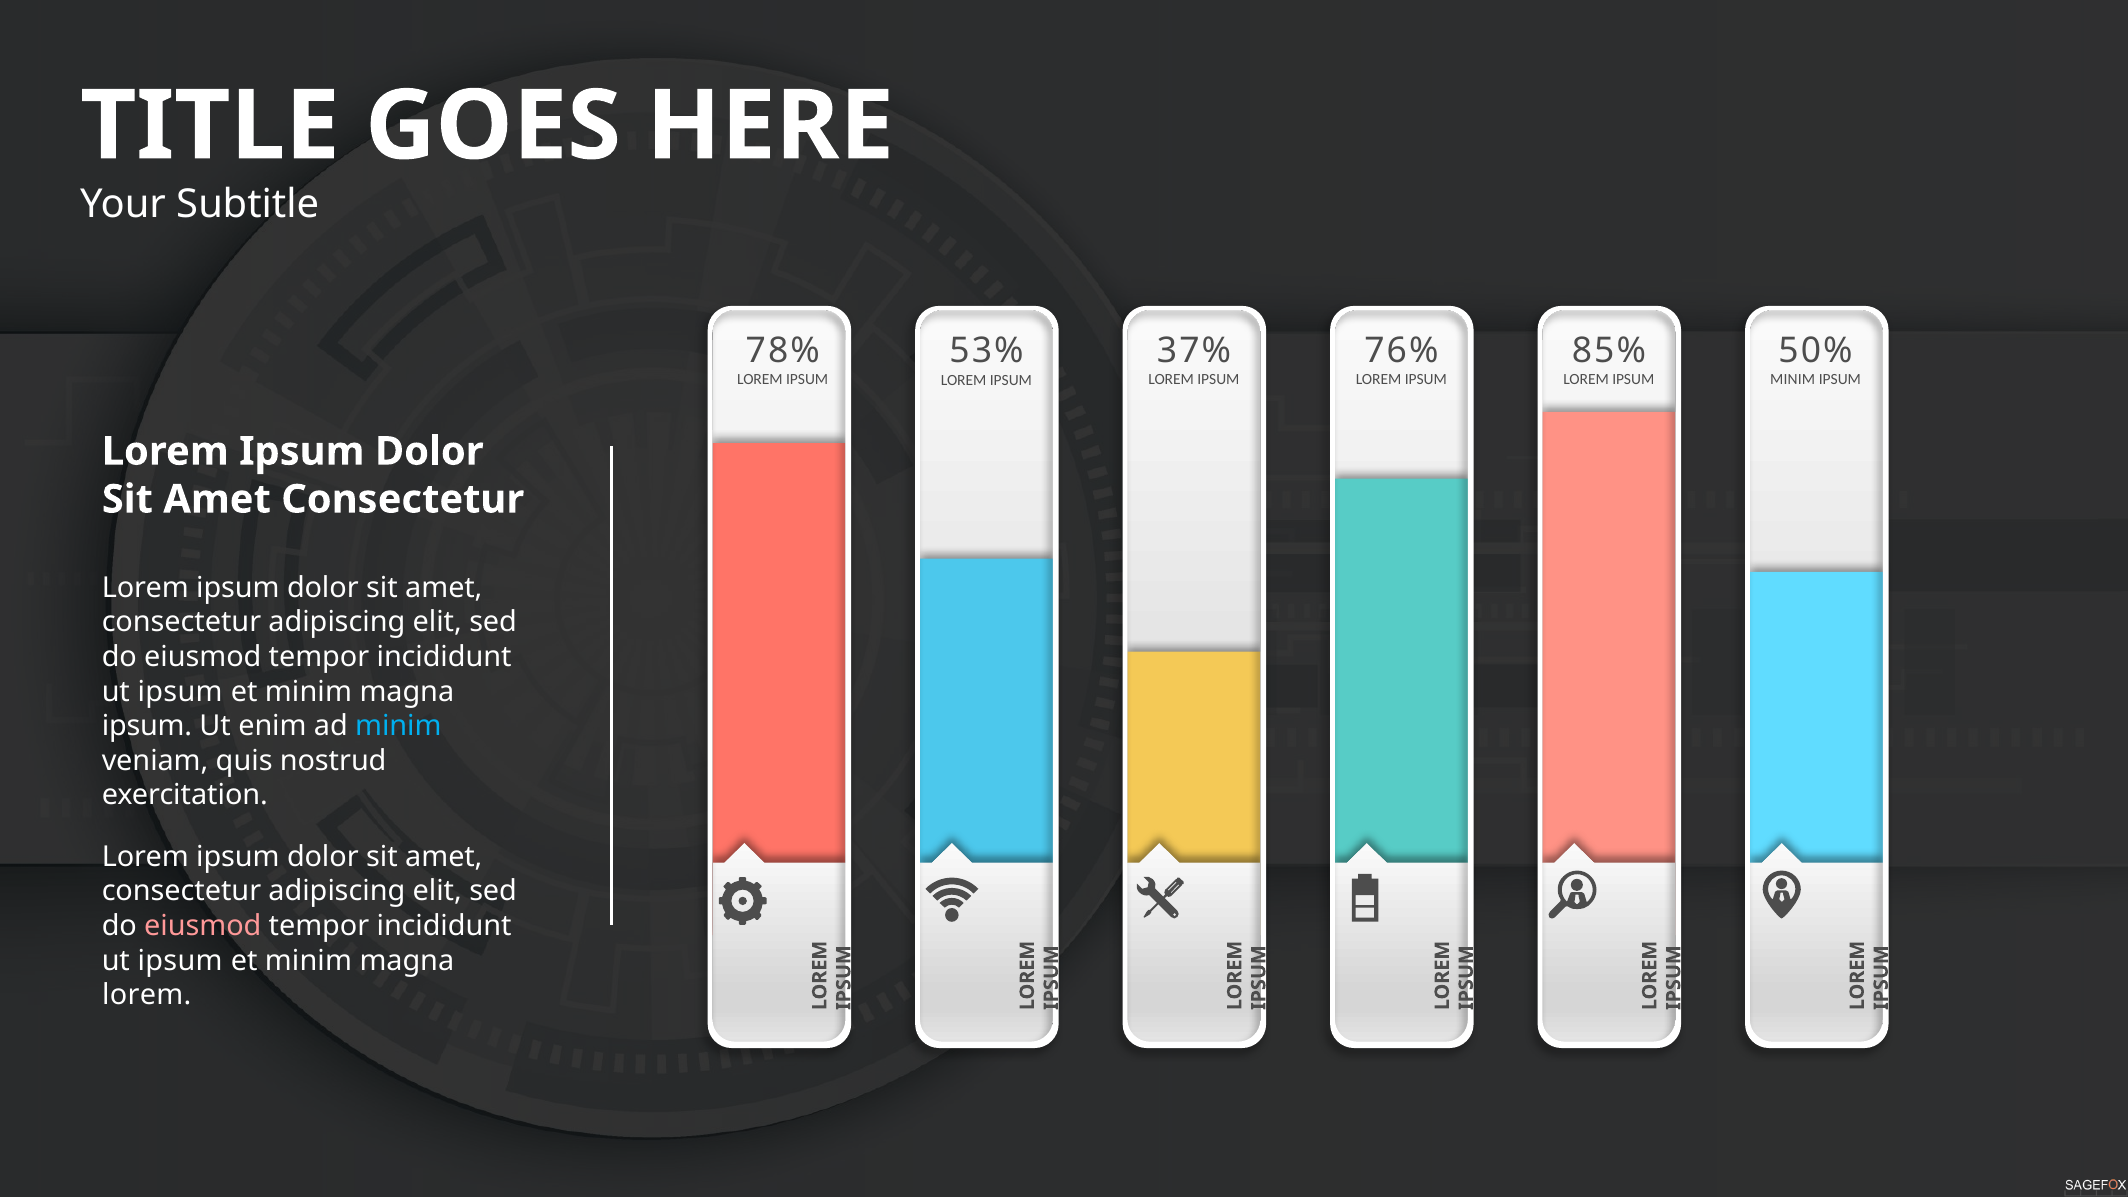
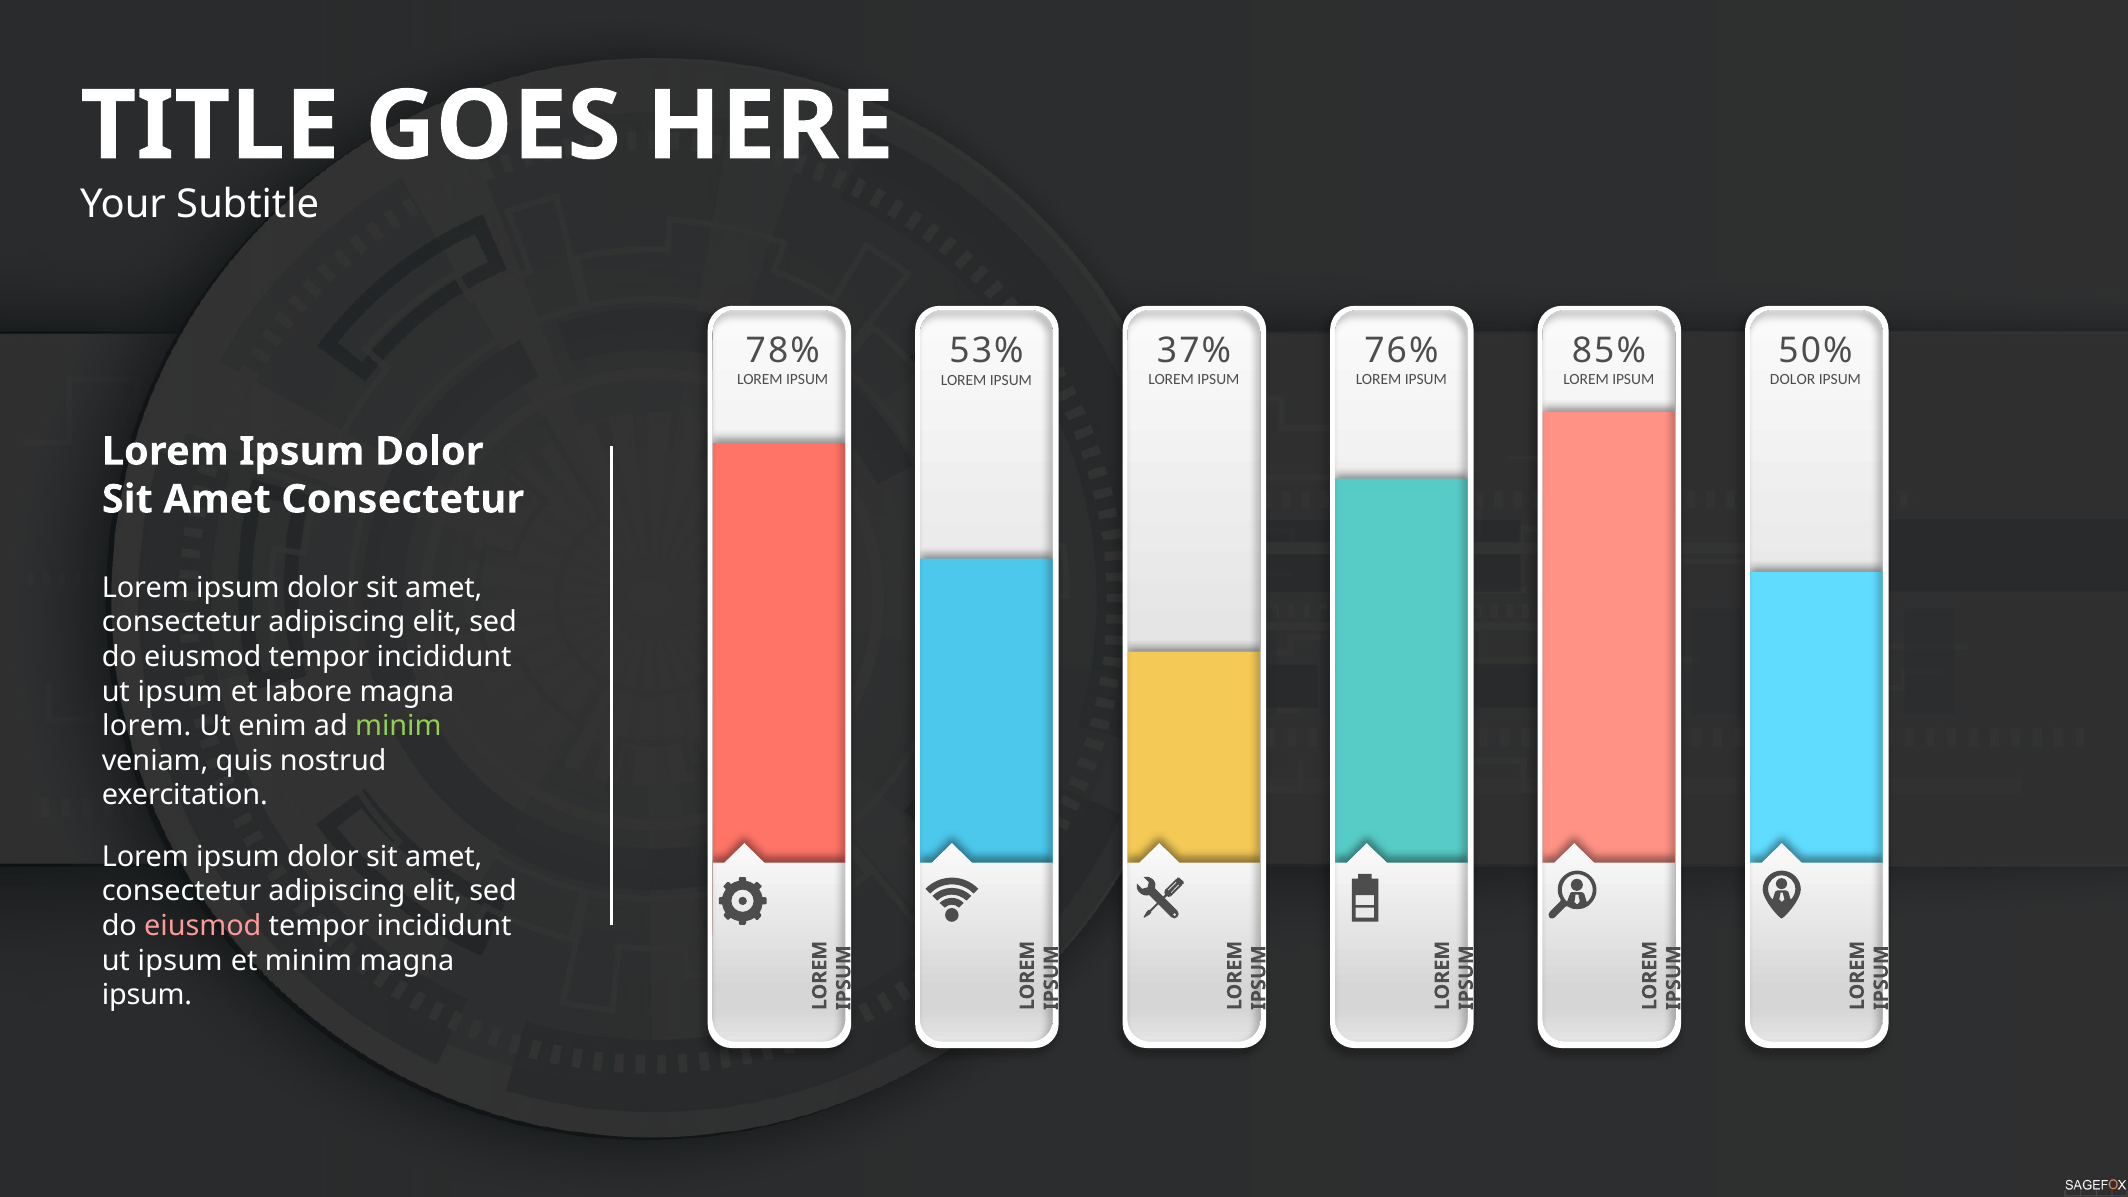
MINIM: MINIM -> DOLOR (1793, 380)
minim: minim -> labore (308, 692)
ipsum: ipsum -> lorem (147, 726)
minim colour: light blue -> light green (398, 726)
lorem: lorem -> ipsum (147, 995)
